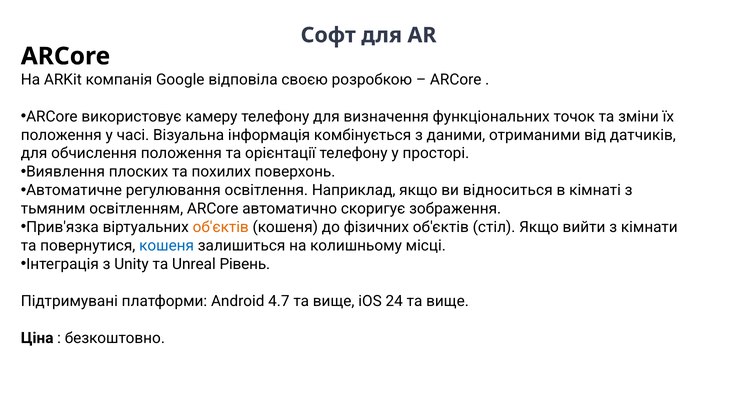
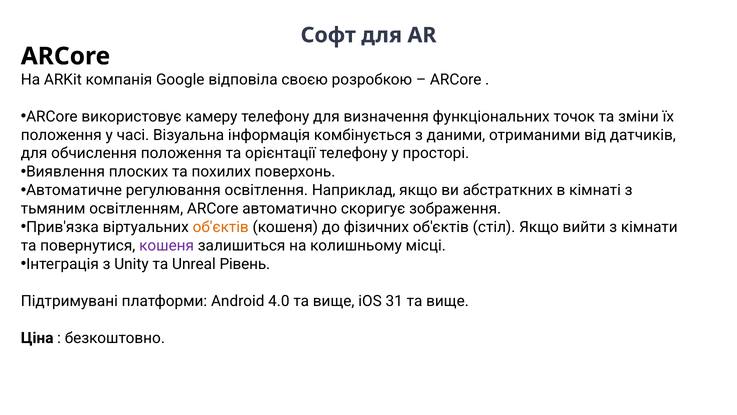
відноситься: відноситься -> абстраткних (508, 190)
кошеня colour: blue -> purple (167, 245)
4.7: 4.7 -> 4.0 (279, 301)
24: 24 -> 31 (394, 301)
